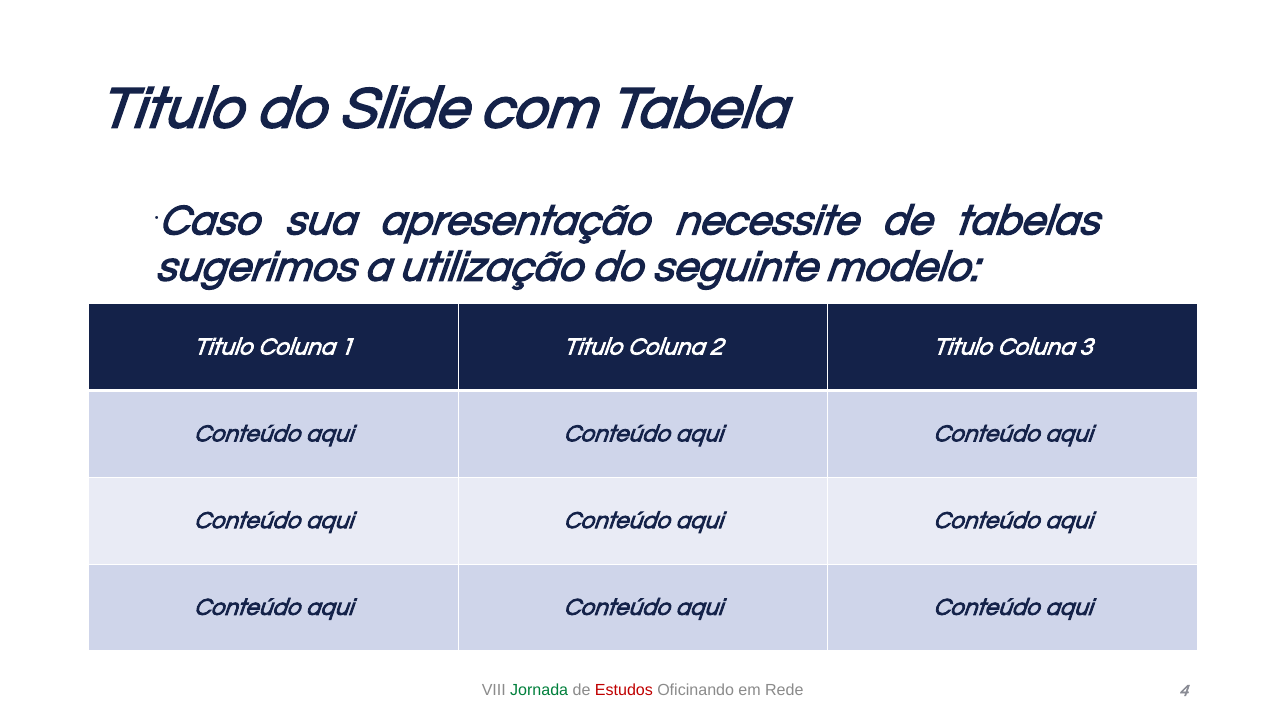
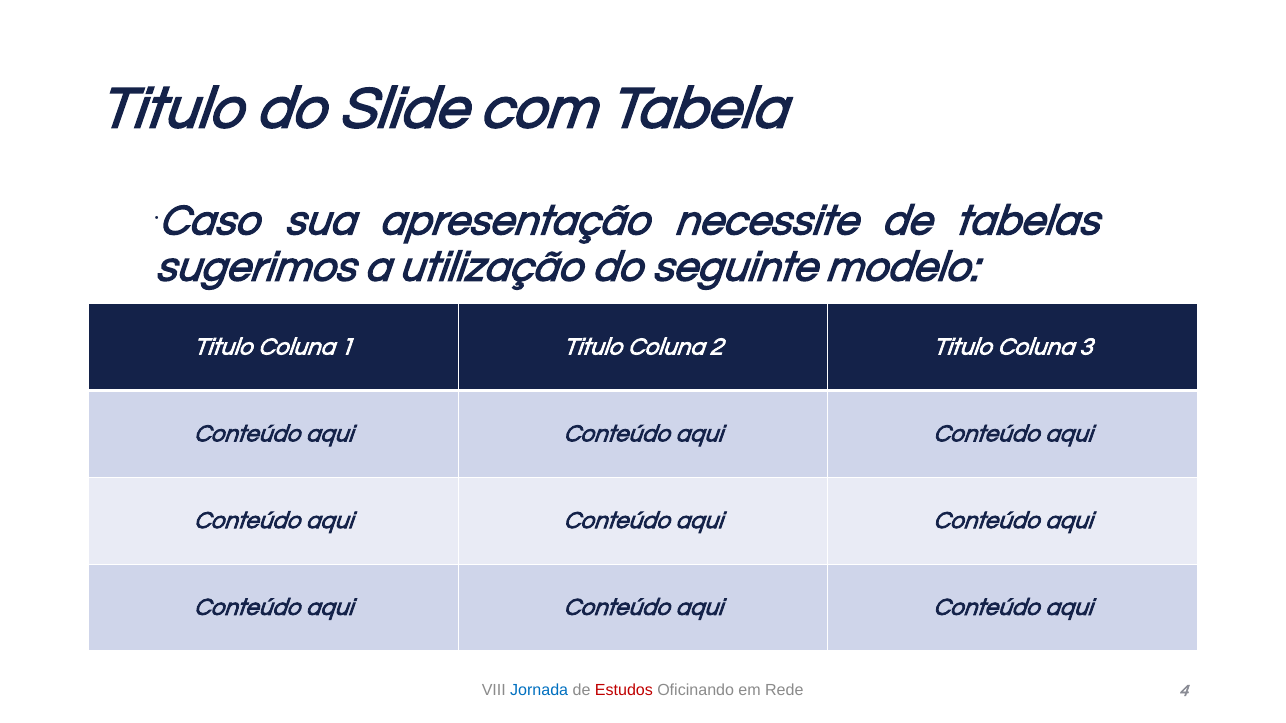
Jornada colour: green -> blue (539, 691)
